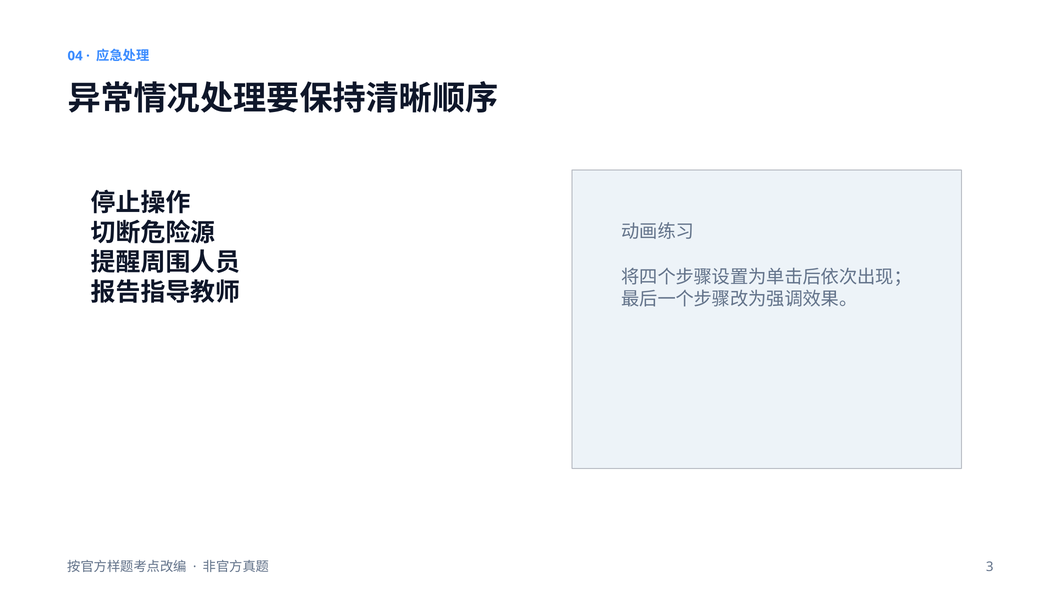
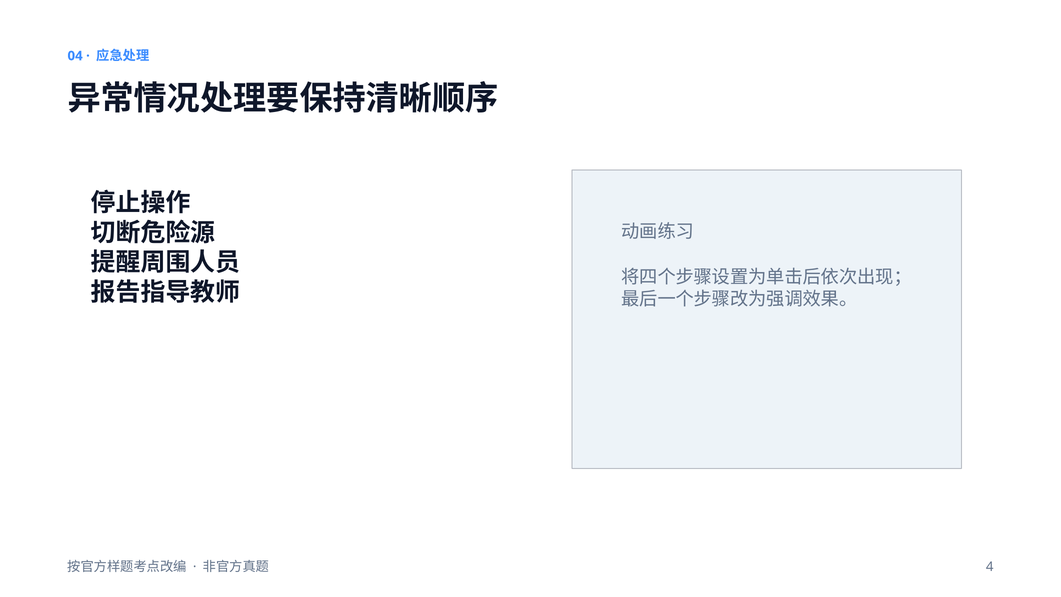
3: 3 -> 4 (990, 566)
